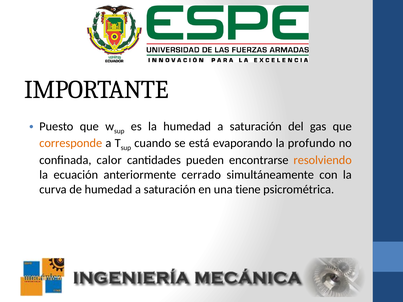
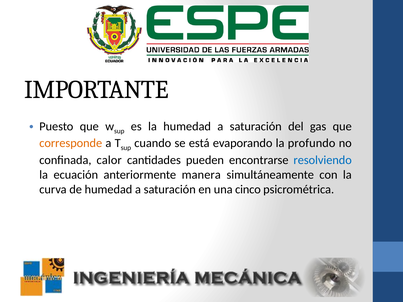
resolviendo colour: orange -> blue (323, 160)
cerrado: cerrado -> manera (201, 175)
tiene: tiene -> cinco (248, 190)
